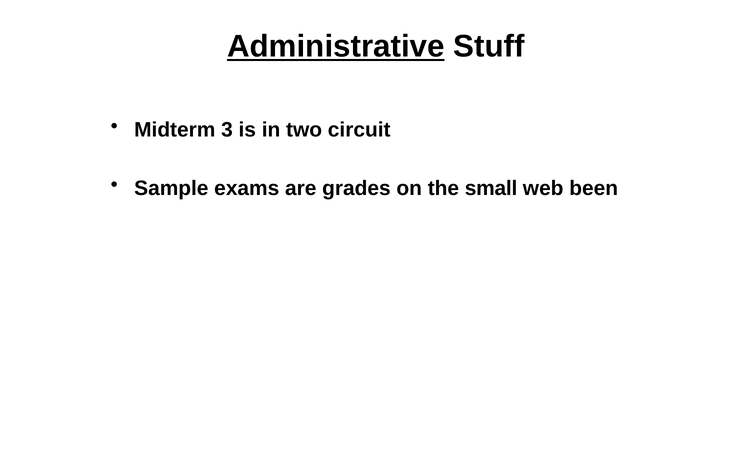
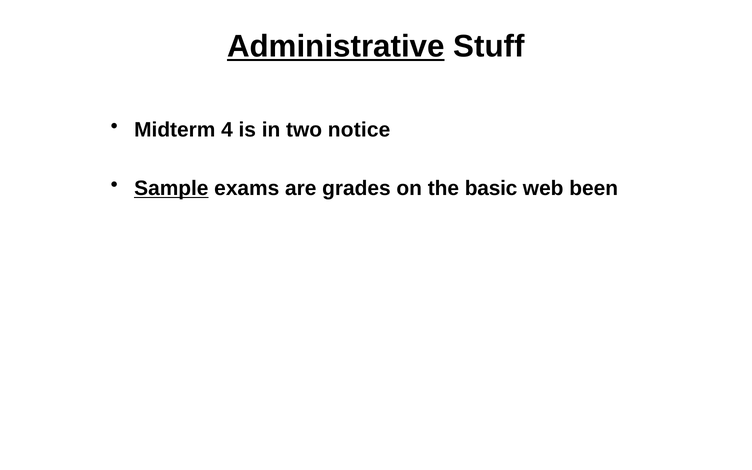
3: 3 -> 4 (227, 130)
circuit: circuit -> notice (359, 130)
Sample underline: none -> present (171, 188)
small: small -> basic (491, 188)
